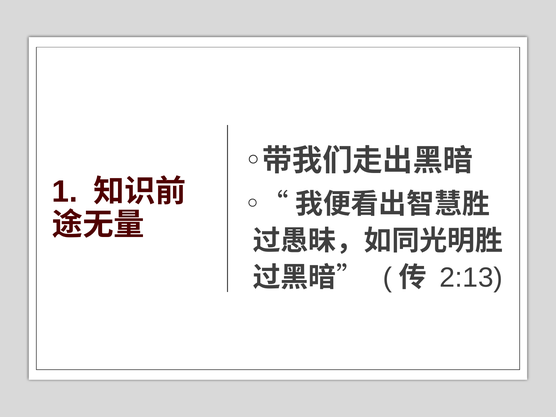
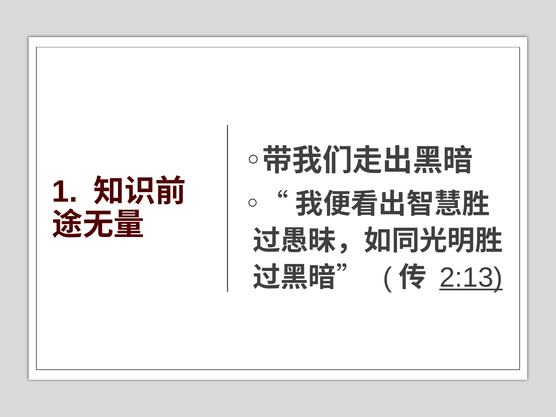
2:13 underline: none -> present (471, 278)
